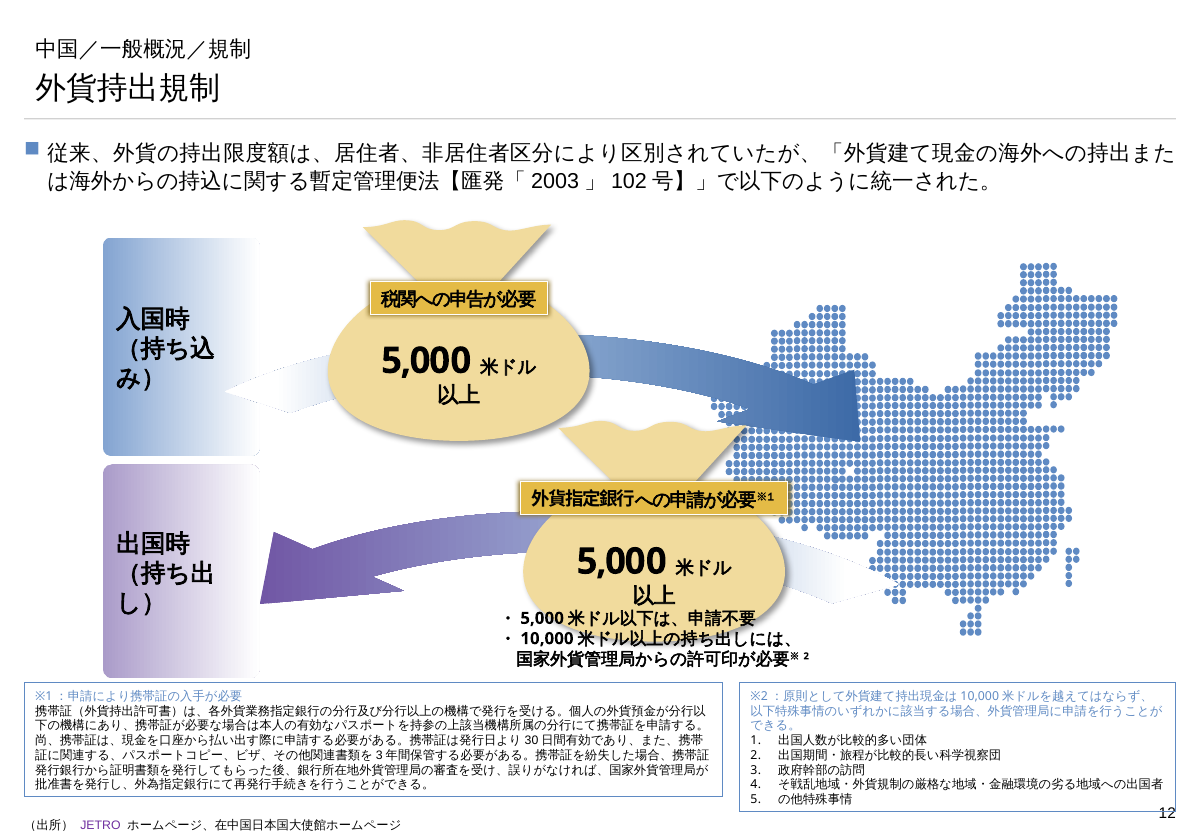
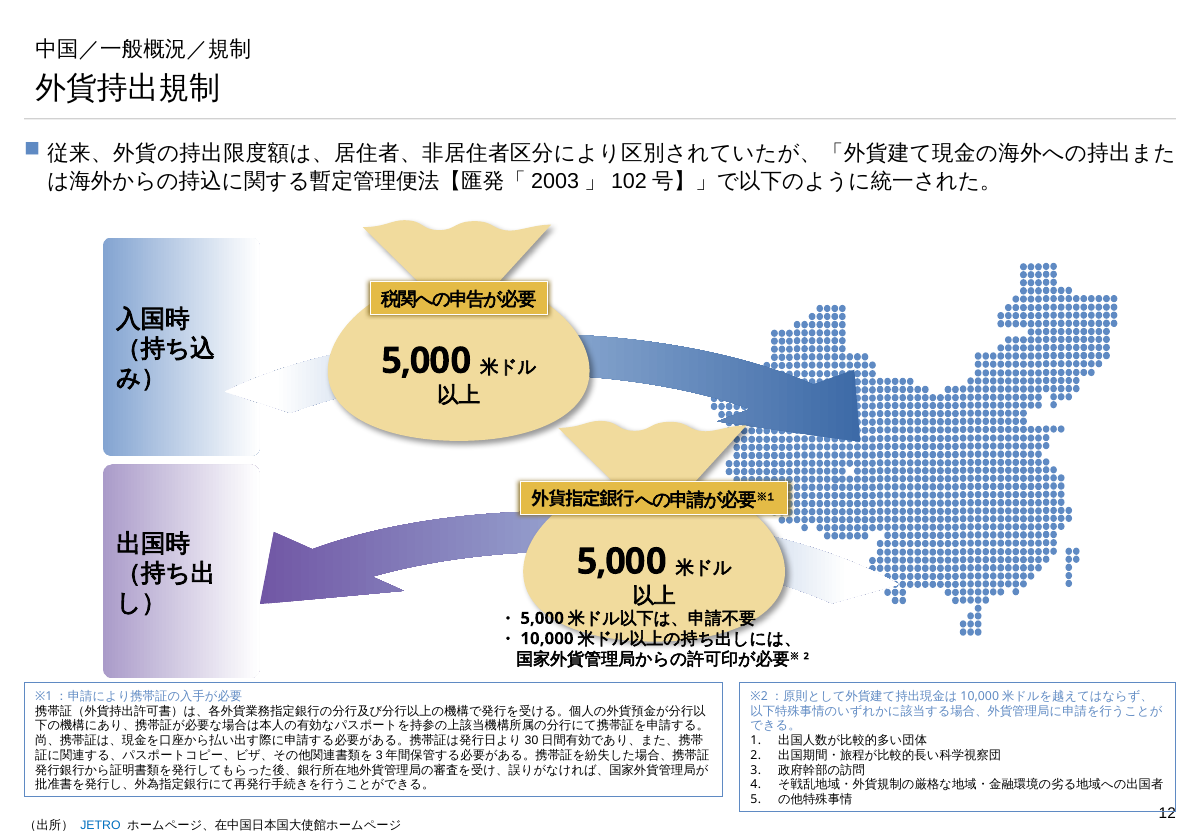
JETRO colour: purple -> blue (100, 825)
